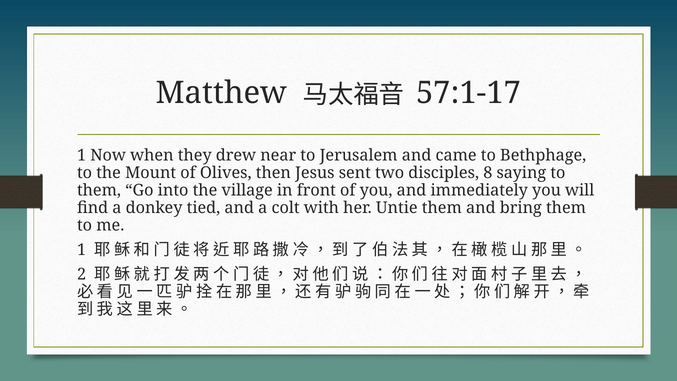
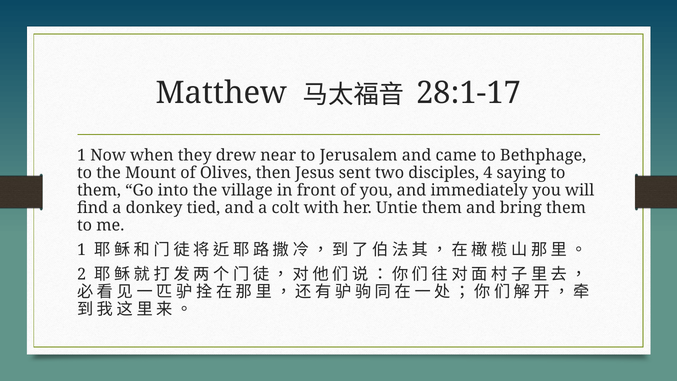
57:1-17: 57:1-17 -> 28:1-17 (469, 93)
8: 8 -> 4 (488, 173)
